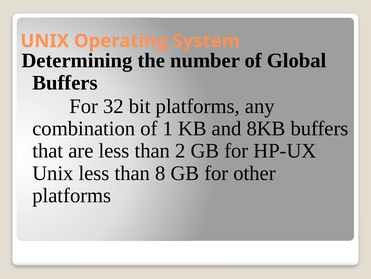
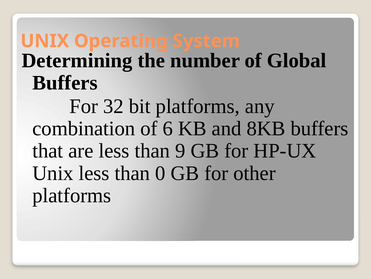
1: 1 -> 6 (168, 128)
2: 2 -> 9 (180, 150)
8: 8 -> 0 (160, 173)
